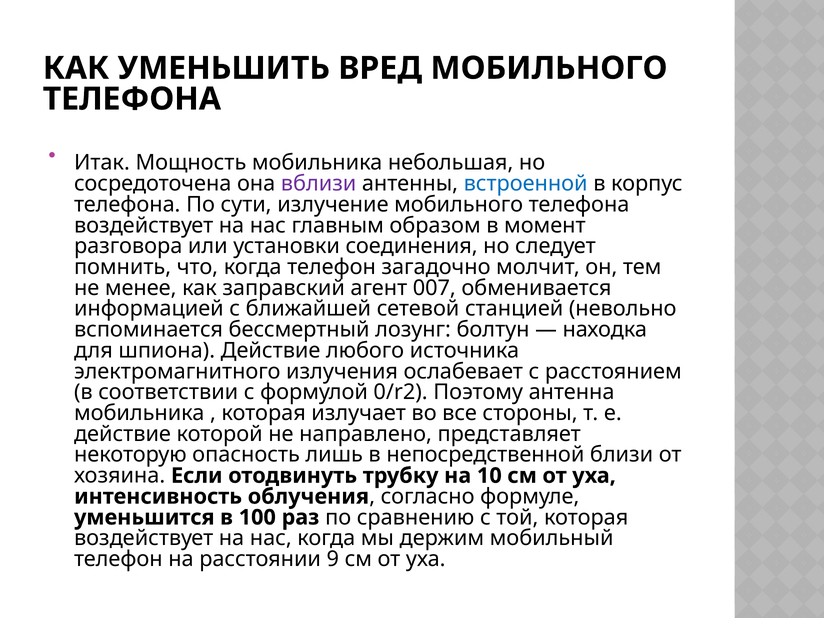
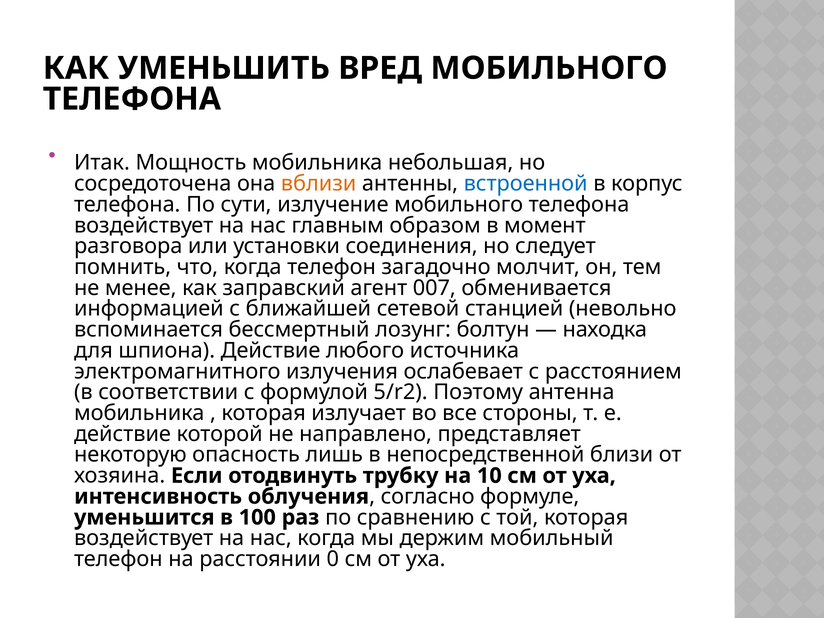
вблизи colour: purple -> orange (319, 184)
0/r2: 0/r2 -> 5/r2 (401, 392)
9: 9 -> 0 (333, 559)
